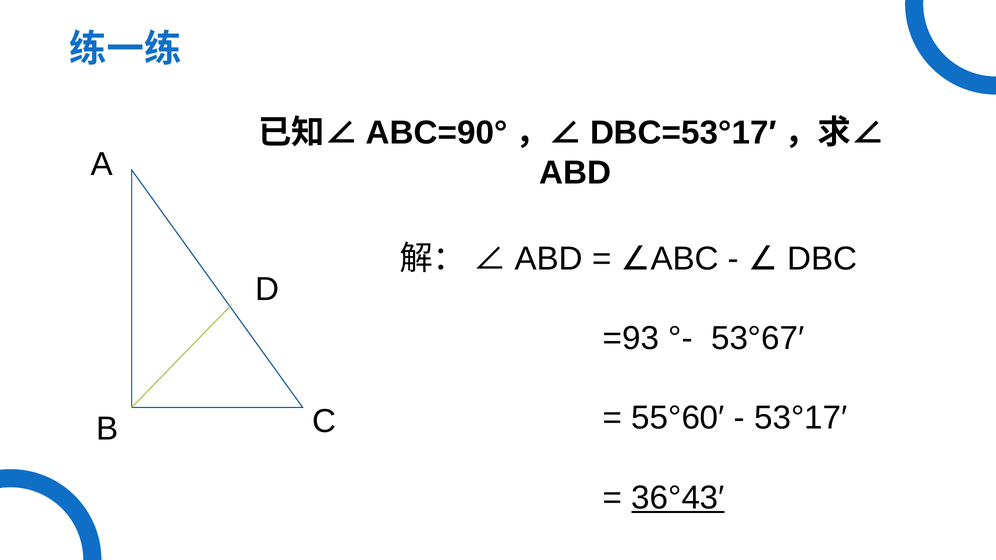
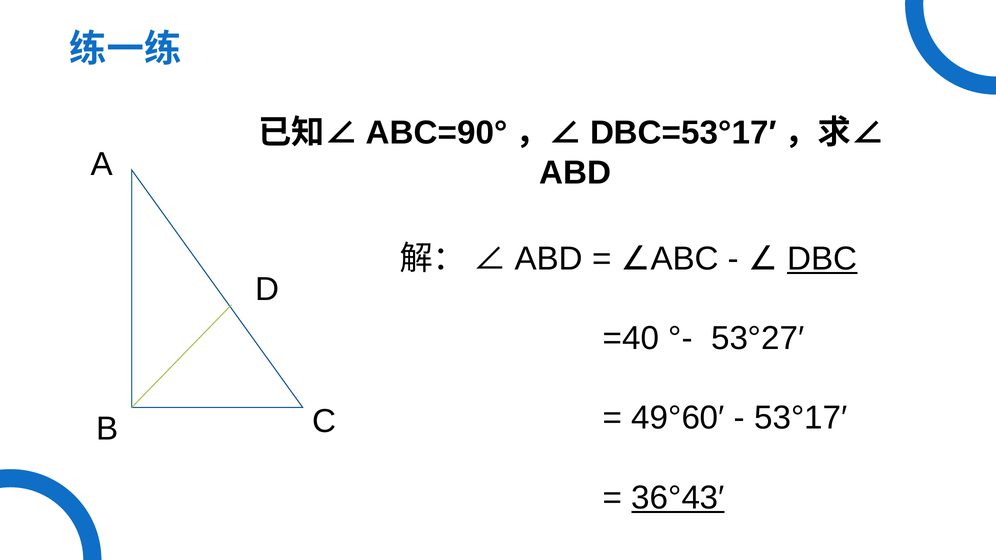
DBC underline: none -> present (822, 259)
=93: =93 -> =40 (631, 338)
53°67′: 53°67′ -> 53°27′ (758, 338)
55°60′: 55°60′ -> 49°60′ (678, 418)
